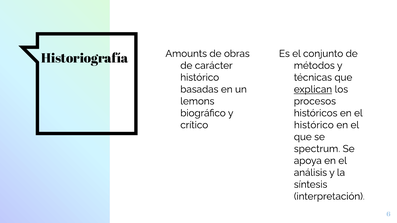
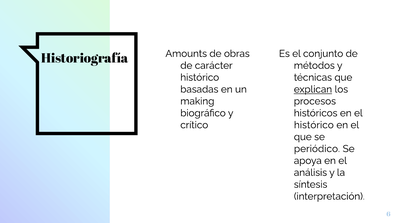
lemons: lemons -> making (197, 101)
spectrum: spectrum -> periódico (317, 149)
